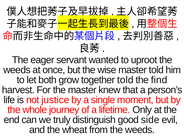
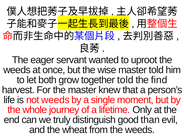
not justice: justice -> weeds (55, 100)
side: side -> than (150, 120)
